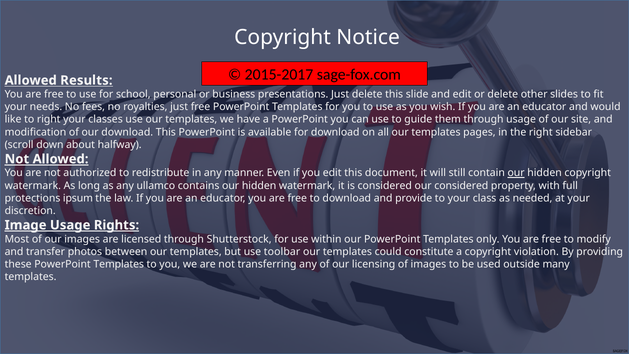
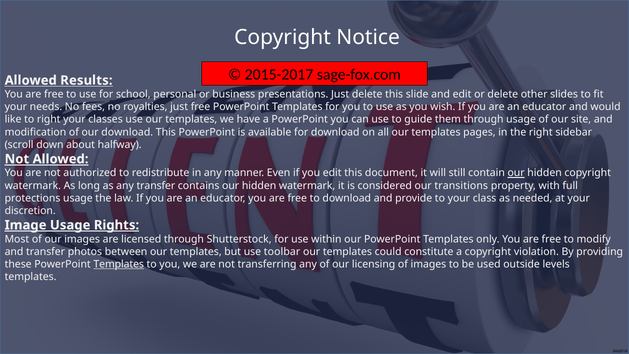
any ullamco: ullamco -> transfer (156, 185)
our considered: considered -> transitions (461, 185)
protections ipsum: ipsum -> usage (78, 198)
Templates underline: none -> present (119, 264)
many: many -> levels (556, 264)
